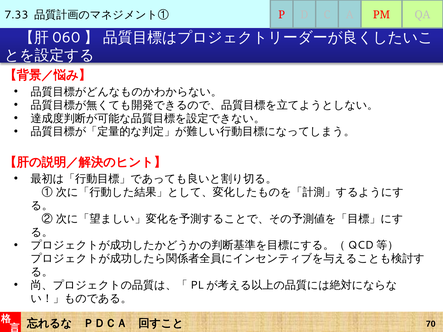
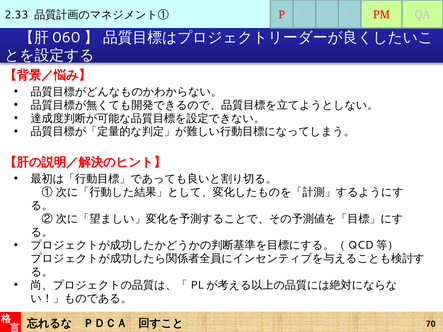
7.33: 7.33 -> 2.33 (16, 15)
